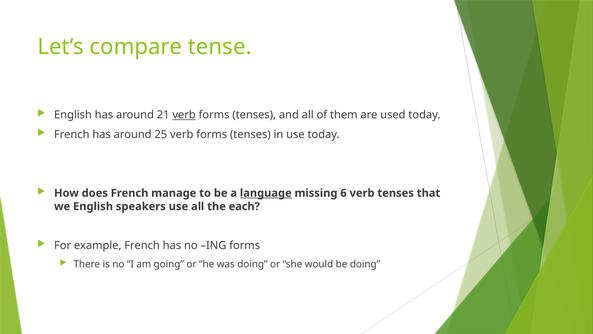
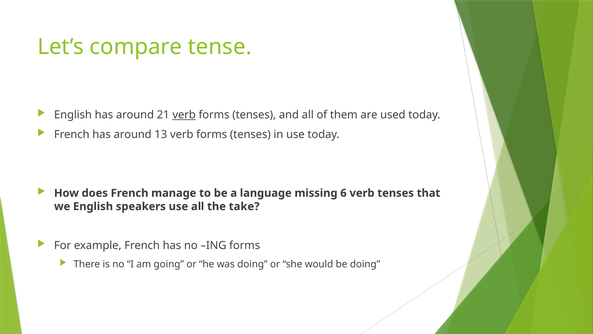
25: 25 -> 13 (161, 134)
language underline: present -> none (266, 193)
each: each -> take (244, 206)
